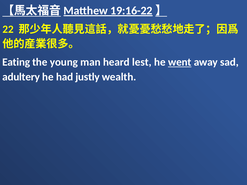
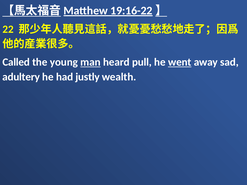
Eating: Eating -> Called (16, 62)
man underline: none -> present (90, 62)
lest: lest -> pull (142, 62)
